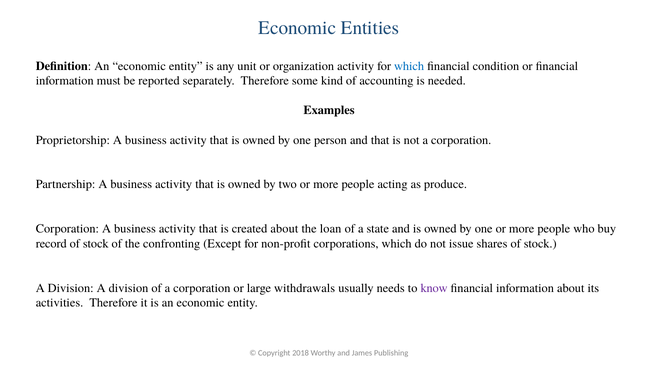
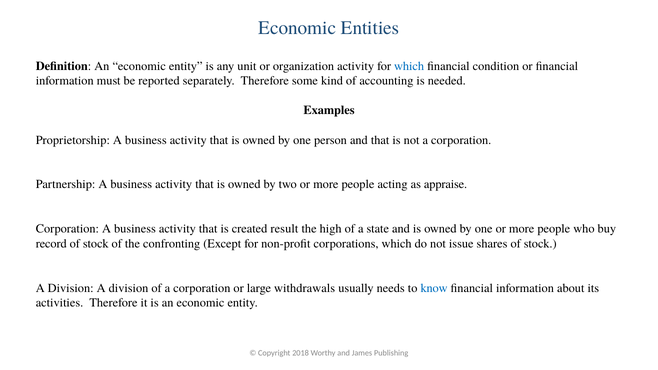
produce: produce -> appraise (446, 184)
created about: about -> result (284, 229)
loan: loan -> high (331, 229)
know colour: purple -> blue (434, 288)
